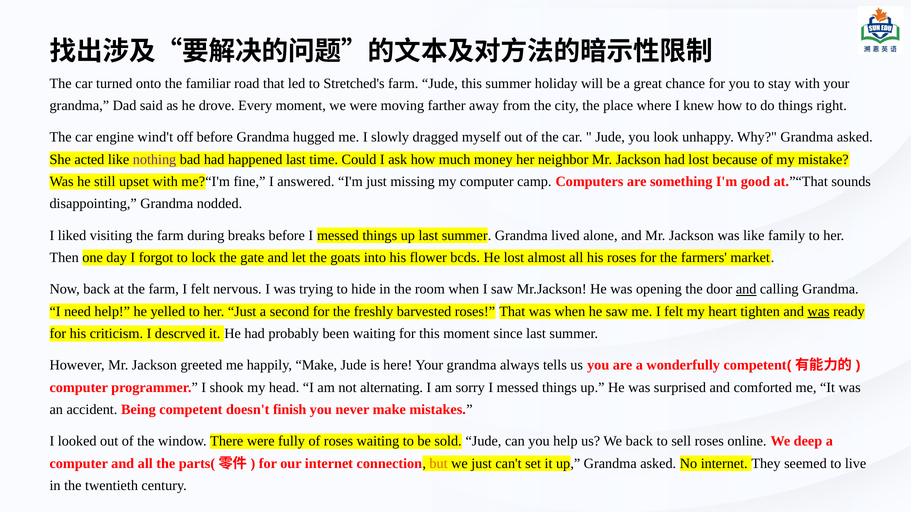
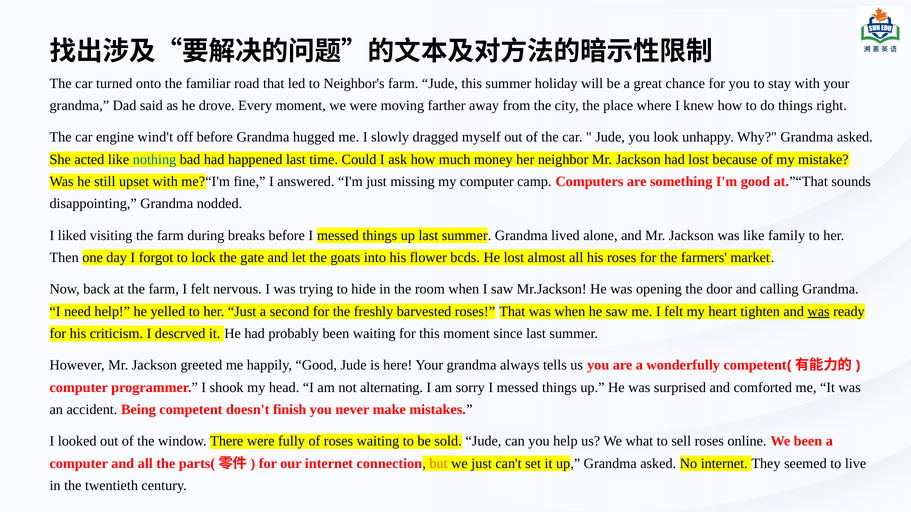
Stretched's: Stretched's -> Neighbor's (354, 83)
nothing colour: purple -> blue (155, 160)
and underline: present -> none (746, 290)
happily Make: Make -> Good (316, 366)
We back: back -> what (639, 442)
We deep: deep -> been (808, 442)
